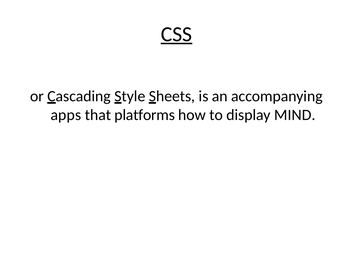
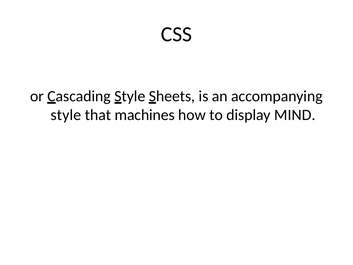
CSS underline: present -> none (176, 34)
apps: apps -> style (66, 115)
platforms: platforms -> machines (145, 115)
